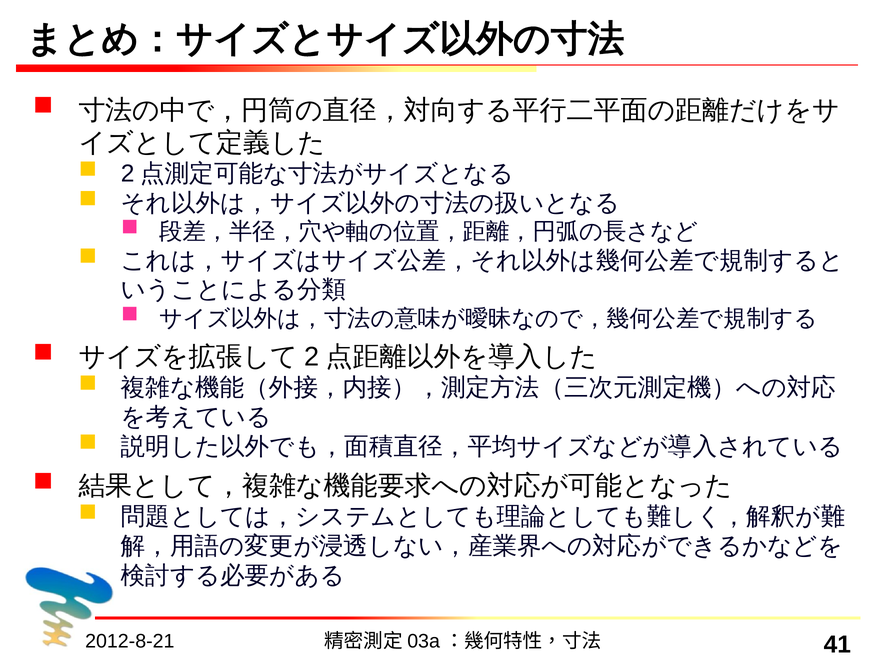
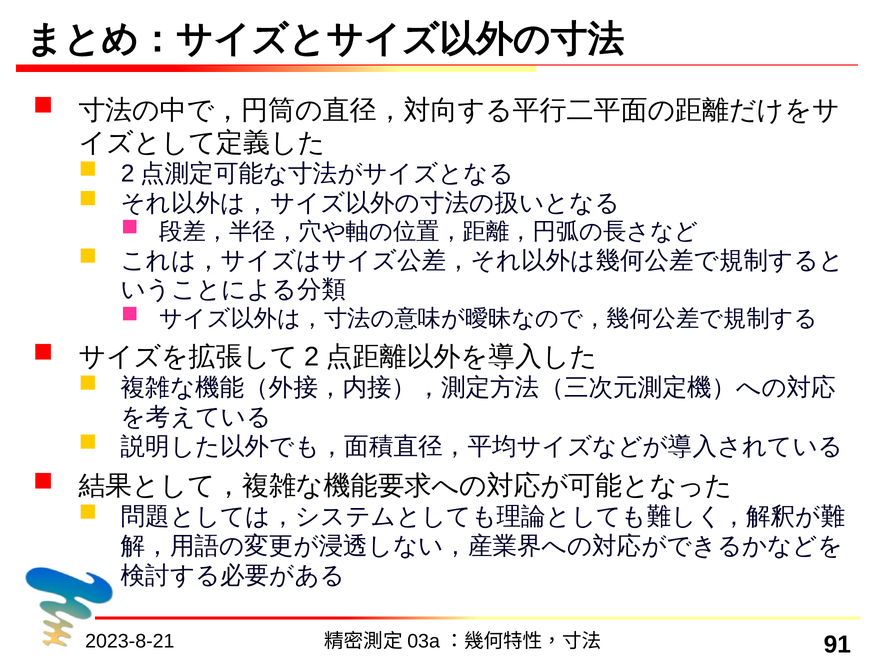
2012-8-21: 2012-8-21 -> 2023-8-21 (130, 641)
41: 41 -> 91 (837, 645)
